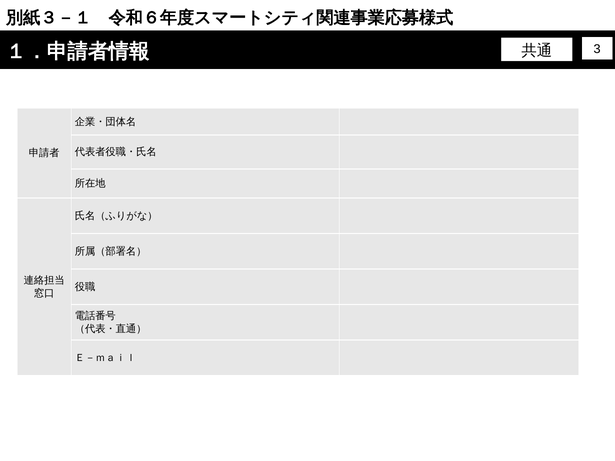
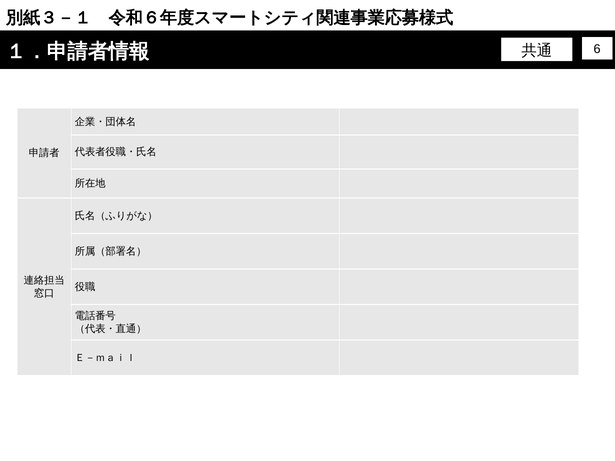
3: 3 -> 6 (597, 49)
